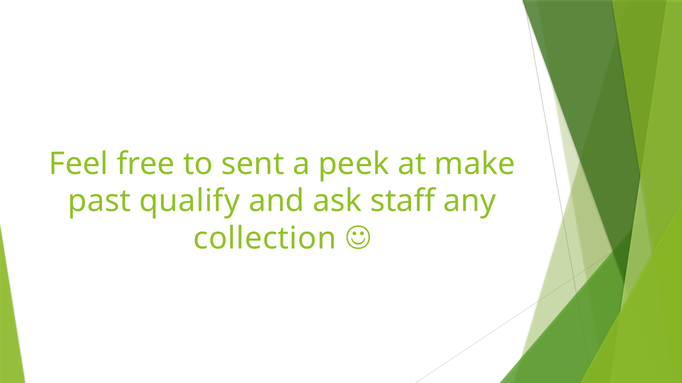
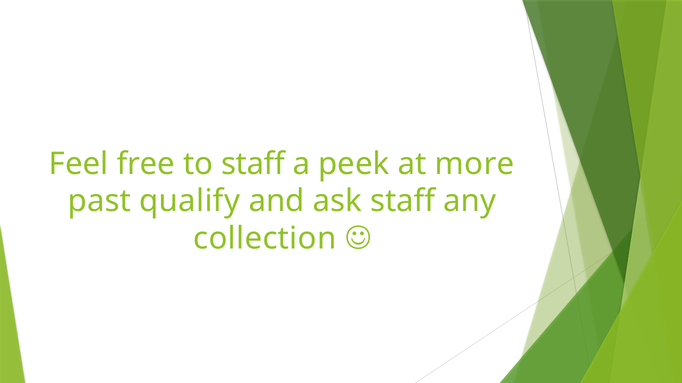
to sent: sent -> staff (253, 164)
make: make -> more (475, 164)
